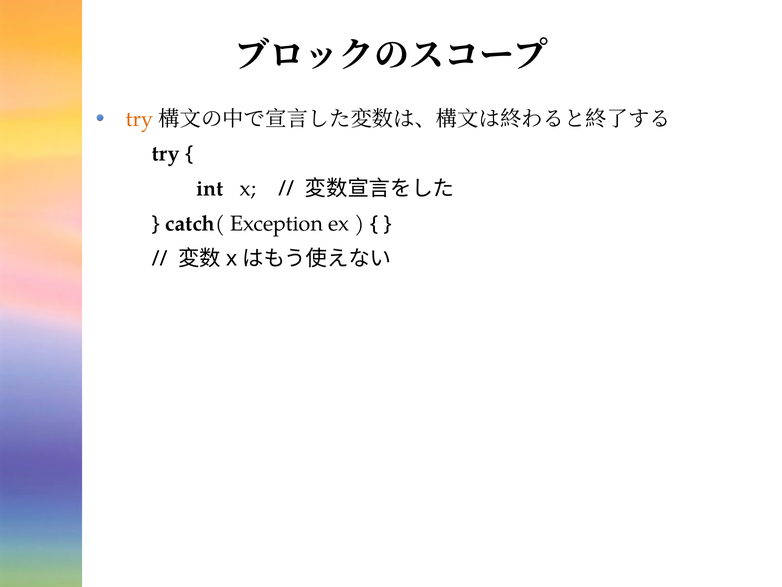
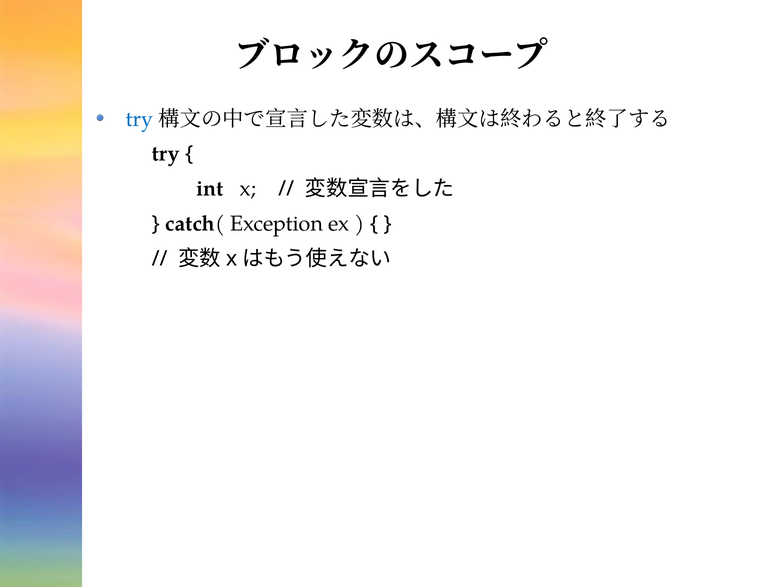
try colour: orange -> blue (139, 119)
